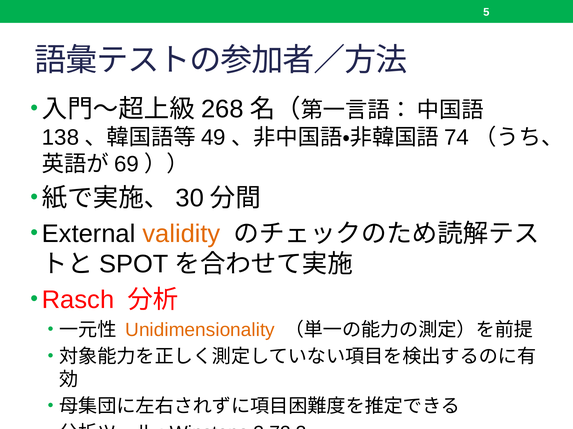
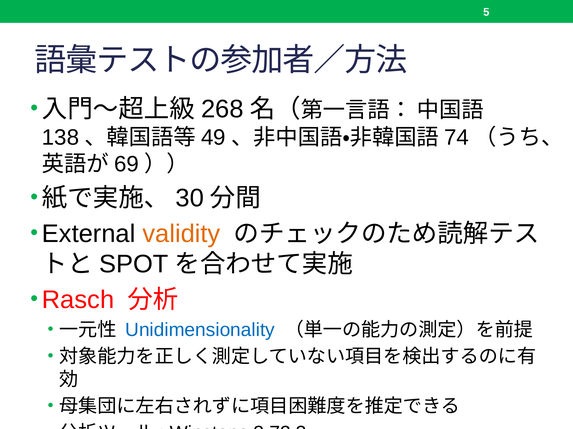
Unidimensionality colour: orange -> blue (200, 330)
